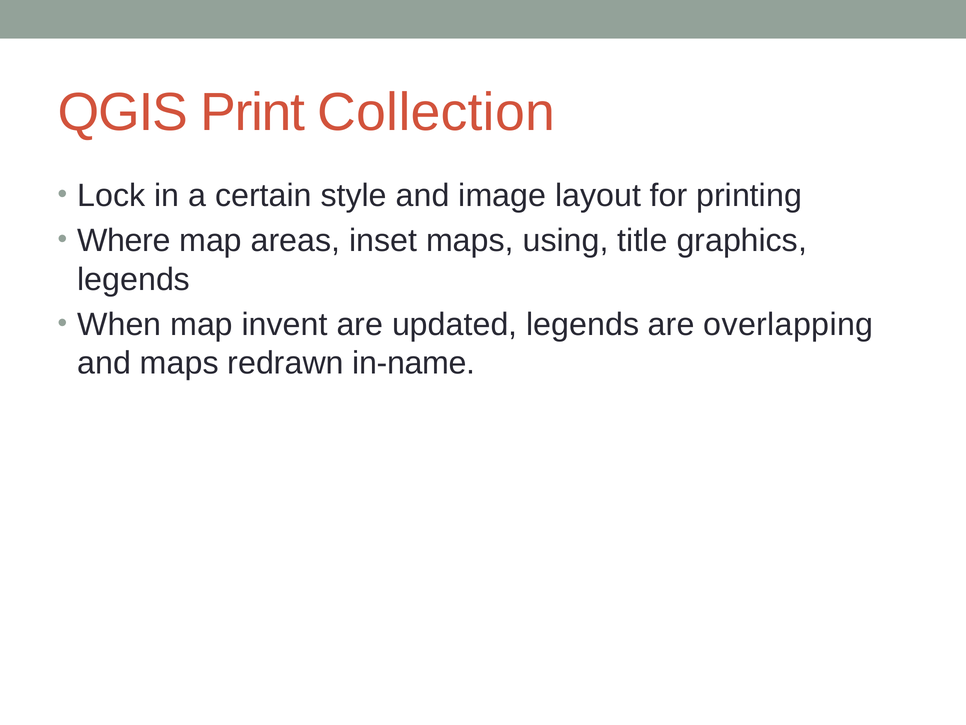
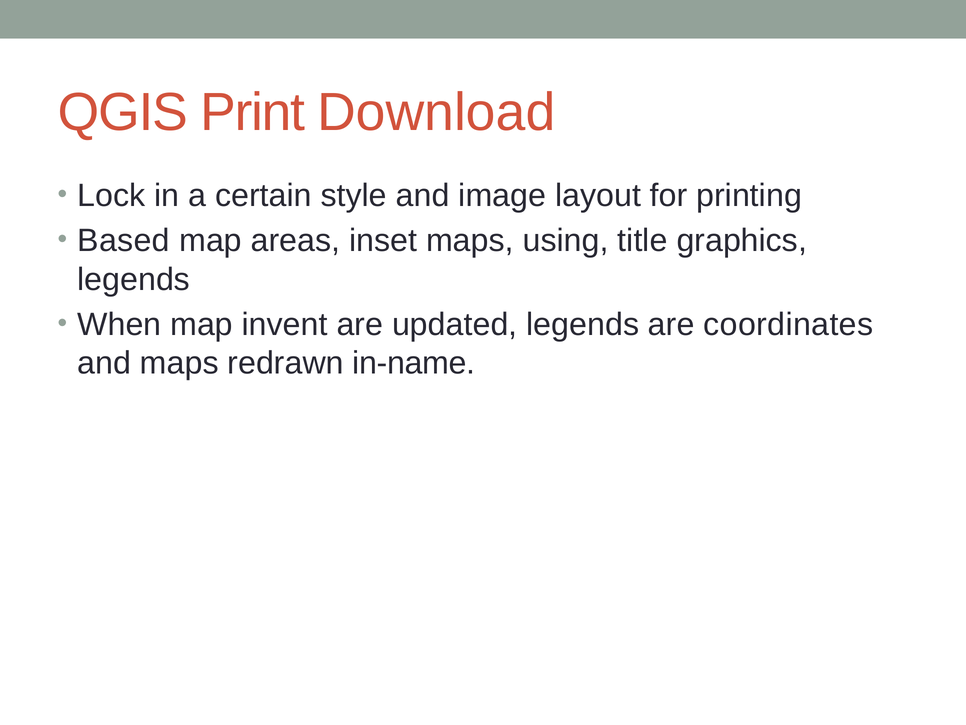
Collection: Collection -> Download (436, 112)
Where: Where -> Based (124, 241)
overlapping: overlapping -> coordinates (788, 324)
